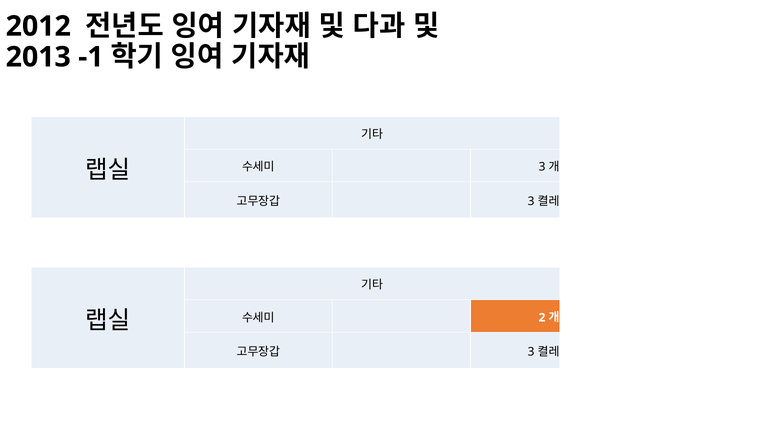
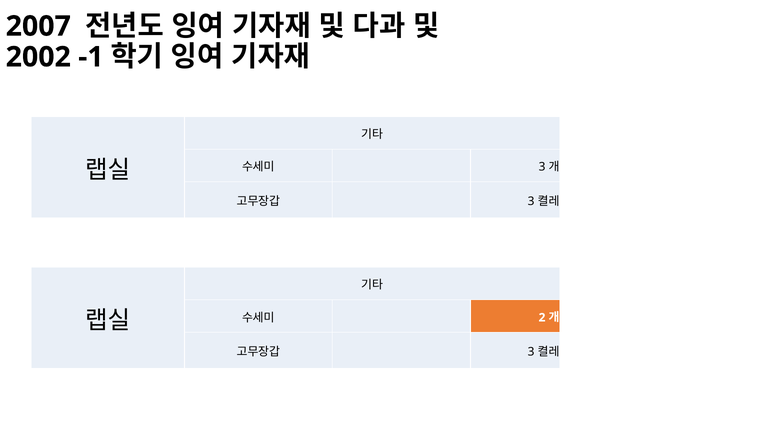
2012: 2012 -> 2007 (38, 26)
2013: 2013 -> 2002 (38, 57)
